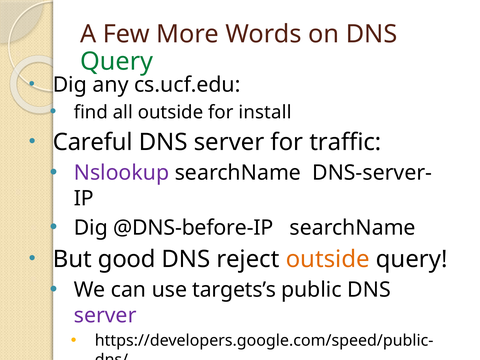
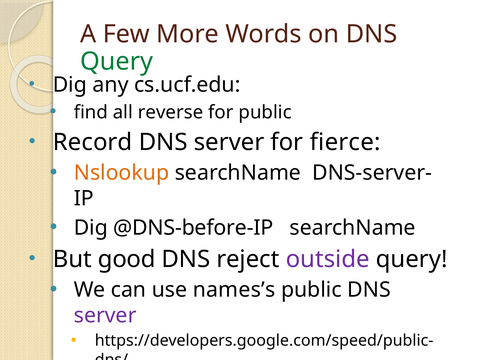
all outside: outside -> reverse (171, 112)
for install: install -> public (265, 112)
Careful: Careful -> Record (93, 142)
traffic: traffic -> fierce (345, 142)
Nslookup colour: purple -> orange (122, 173)
outside colour: orange -> purple (328, 259)
targets’s: targets’s -> names’s (234, 290)
